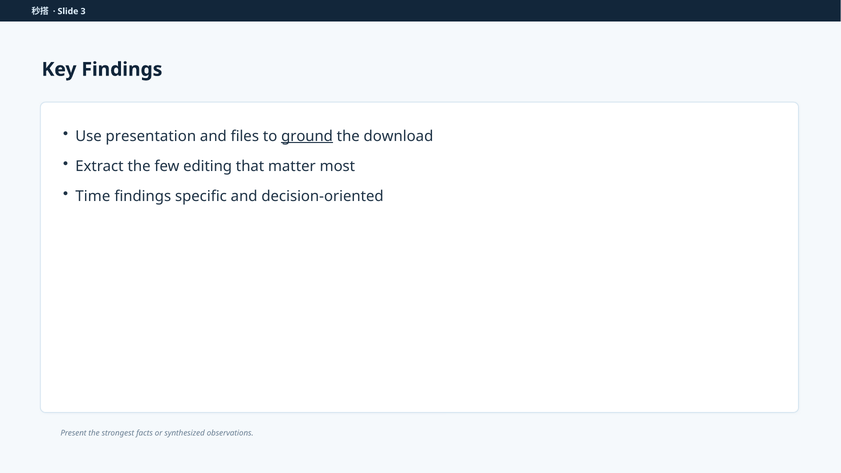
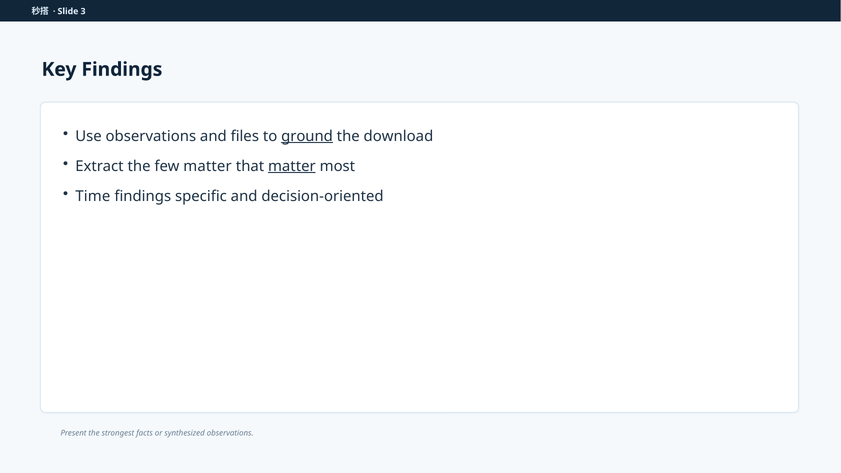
Use presentation: presentation -> observations (151, 136)
few editing: editing -> matter (207, 166)
matter underline: none -> present (292, 166)
